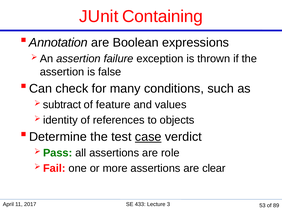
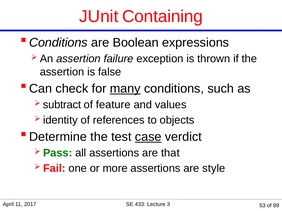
Annotation: Annotation -> Conditions (58, 43)
many underline: none -> present (125, 89)
role: role -> that (170, 153)
clear: clear -> style (214, 169)
